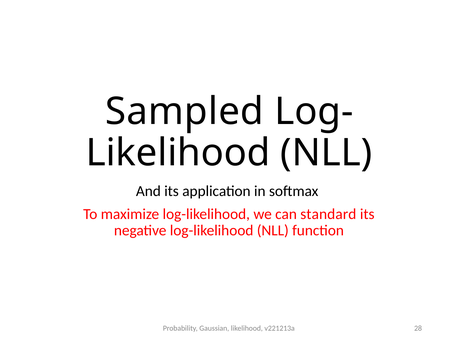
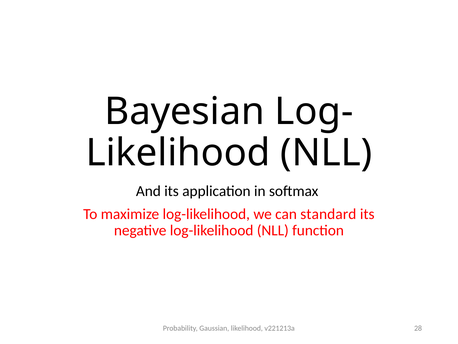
Sampled: Sampled -> Bayesian (185, 111)
